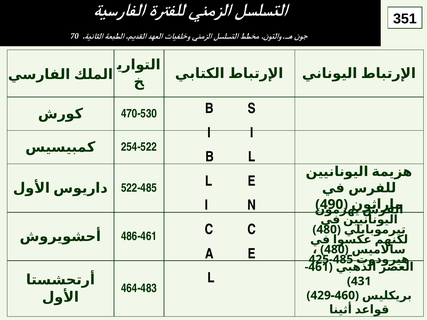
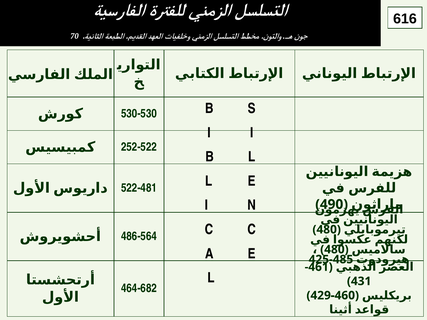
351: 351 -> 616 (405, 19)
470-530: 470-530 -> 530-530 (139, 114)
254-522: 254-522 -> 252-522 (139, 147)
522-485: 522-485 -> 522-481 (139, 188)
486-461: 486-461 -> 486-564 (139, 236)
464-483: 464-483 -> 464-682 (139, 289)
